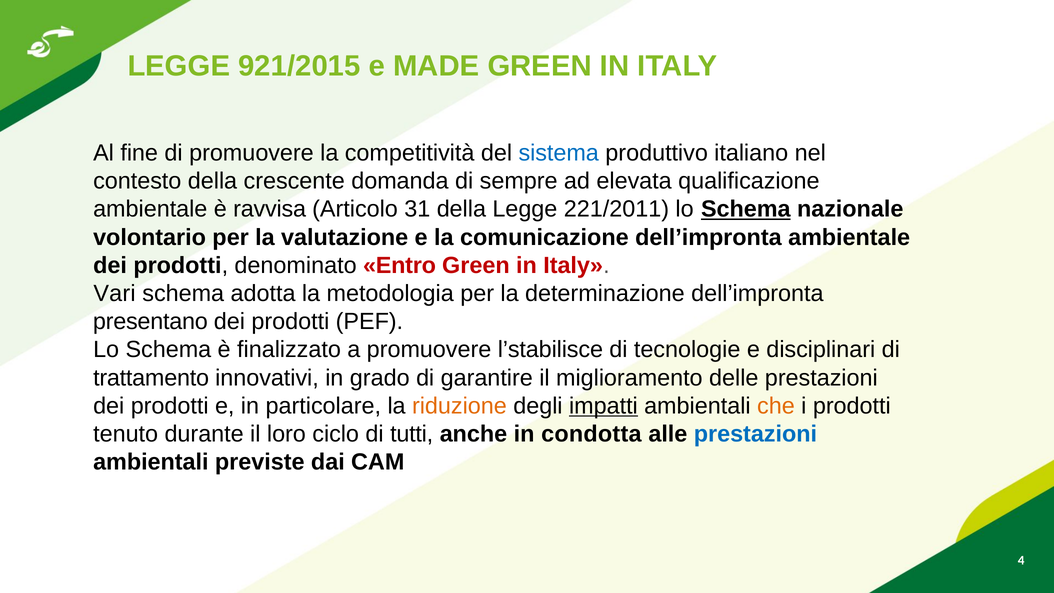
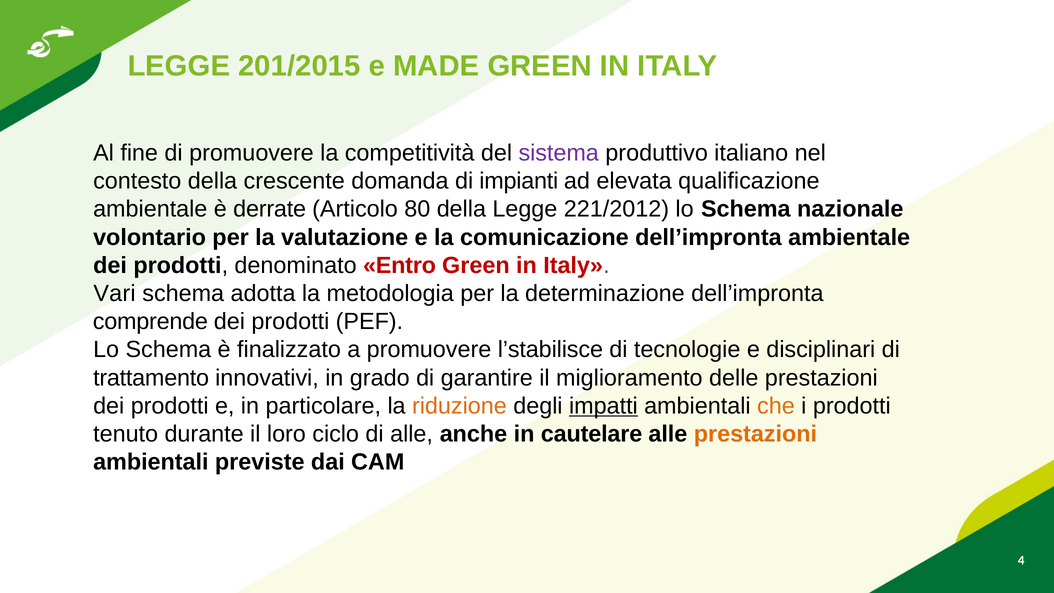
921/2015: 921/2015 -> 201/2015 (299, 66)
sistema colour: blue -> purple (559, 153)
sempre: sempre -> impianti (519, 181)
ravvisa: ravvisa -> derrate (270, 209)
31: 31 -> 80 (417, 209)
221/2011: 221/2011 -> 221/2012 (616, 209)
Schema underline: present -> none (746, 209)
presentano: presentano -> comprende (150, 322)
di tutti: tutti -> alle (412, 434)
condotta: condotta -> cautelare (592, 434)
prestazioni colour: blue -> orange (755, 434)
